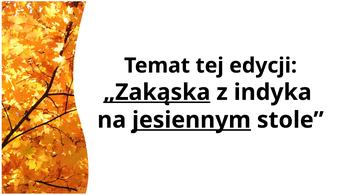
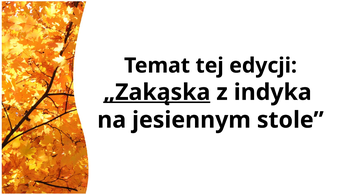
jesiennym underline: present -> none (192, 120)
